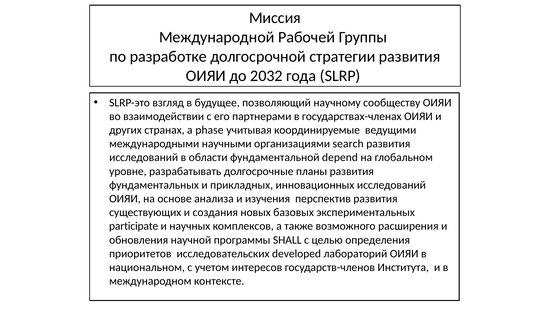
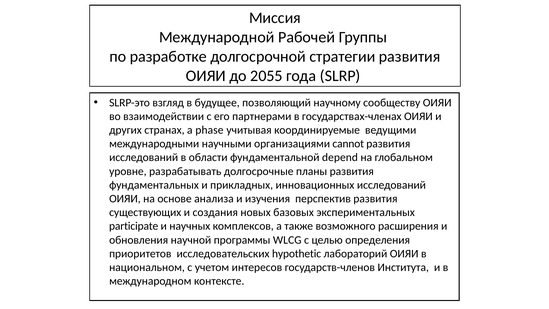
2032: 2032 -> 2055 (266, 76)
search: search -> cannot (348, 144)
SHALL: SHALL -> WLCG (287, 240)
developed: developed -> hypothetic (297, 254)
